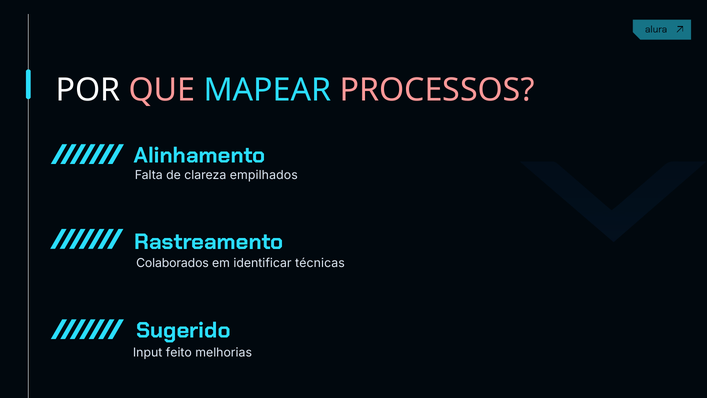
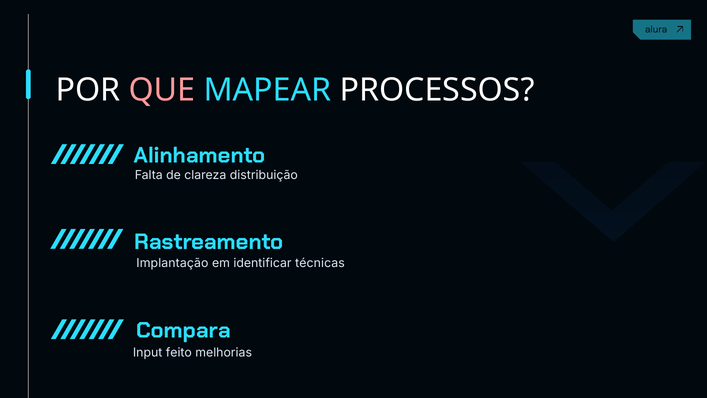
PROCESSOS colour: pink -> white (437, 90)
empilhados: empilhados -> distribuição (264, 175)
Colaborados: Colaborados -> Implantação (172, 263)
Sugerido: Sugerido -> Compara (184, 330)
